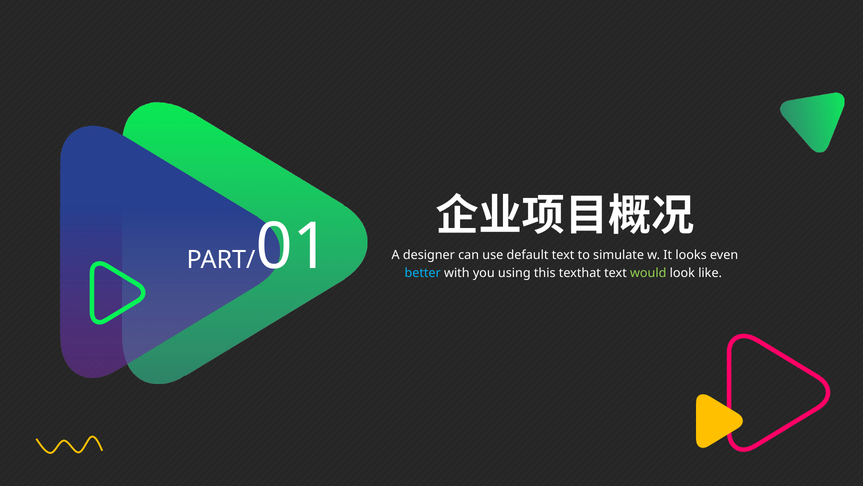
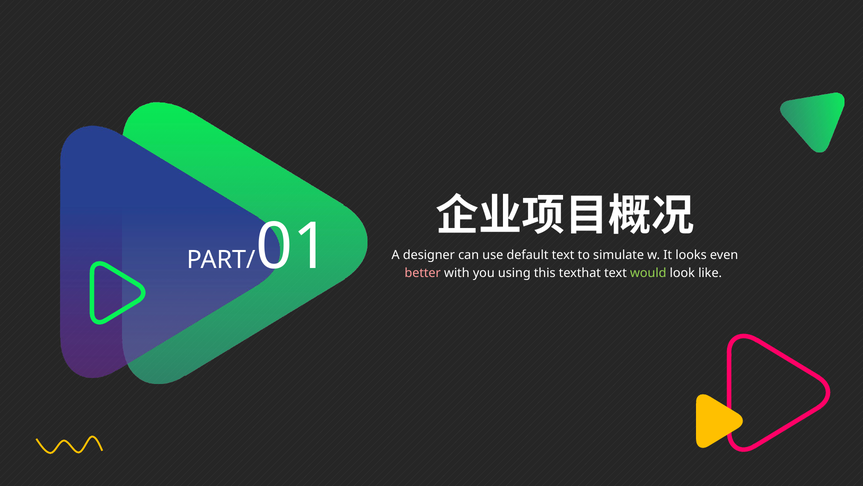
better colour: light blue -> pink (423, 273)
